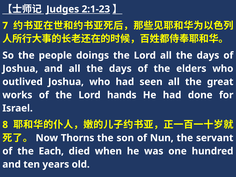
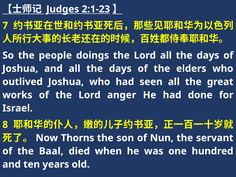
hands: hands -> anger (122, 95)
Each: Each -> Baal (51, 151)
